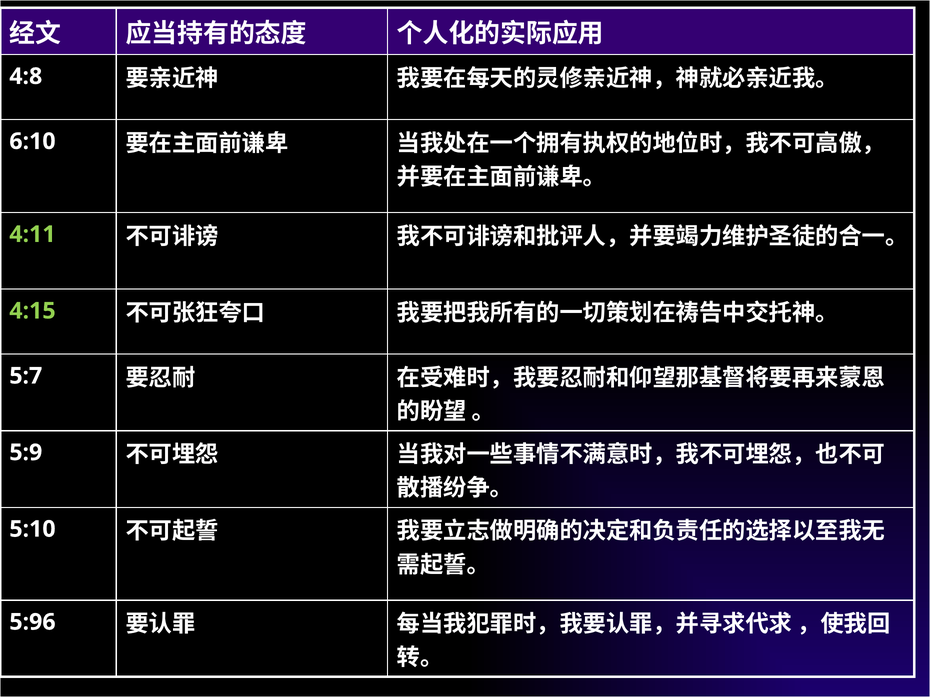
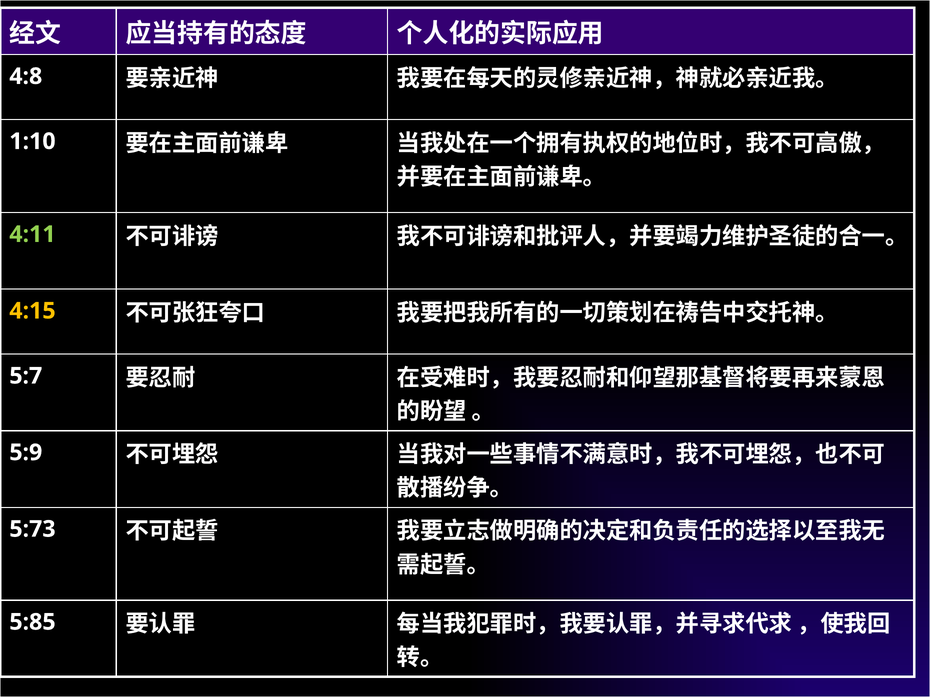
6:10: 6:10 -> 1:10 (32, 141)
4:15 colour: light green -> yellow (32, 311)
5:10: 5:10 -> 5:73 (32, 529)
5:96: 5:96 -> 5:85 (32, 622)
